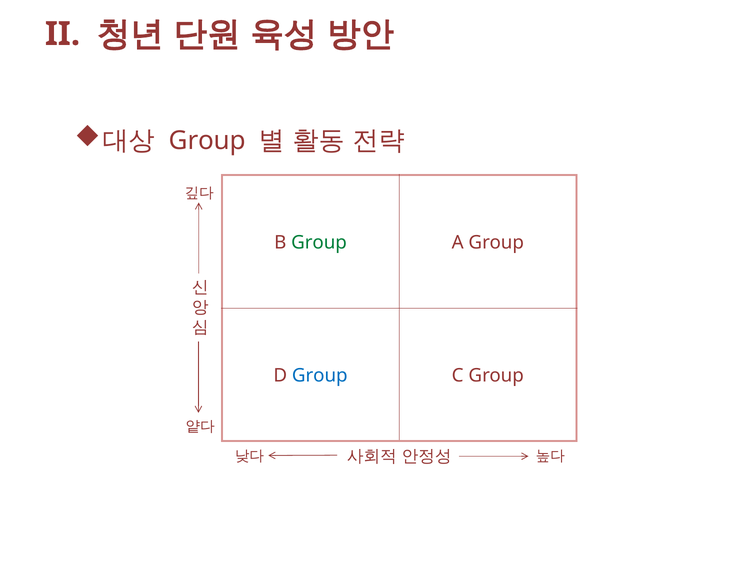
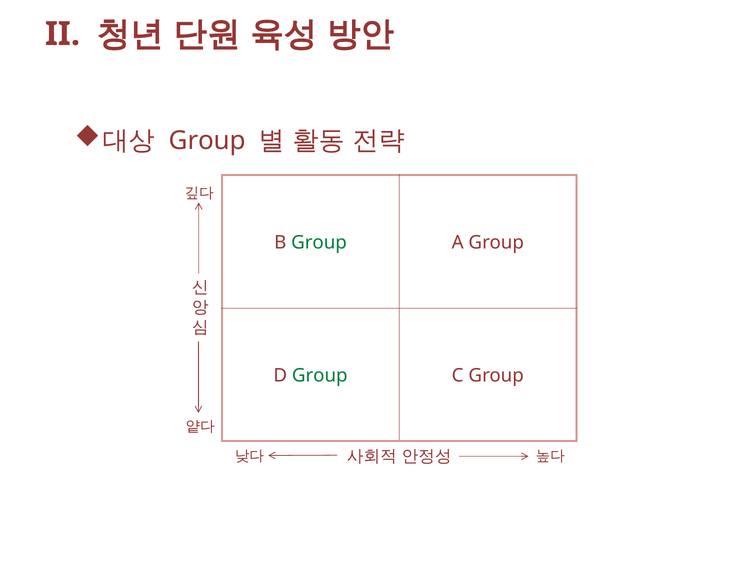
Group colour: blue -> green (320, 376)
